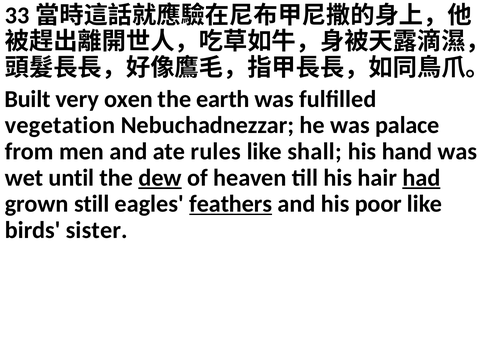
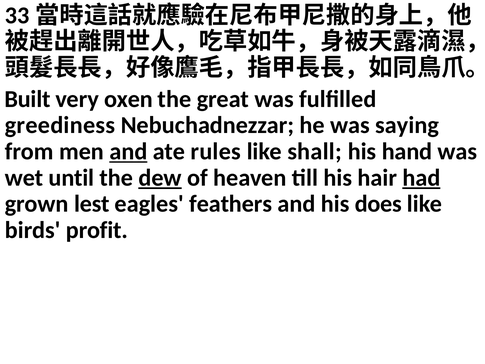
earth: earth -> great (223, 99)
vegetation: vegetation -> greediness (60, 125)
palace: palace -> saying (407, 125)
and underline: none -> present (128, 151)
still: still -> lest (92, 204)
feathers underline: present -> none (231, 204)
poor: poor -> does (378, 204)
sister: sister -> profit (97, 230)
